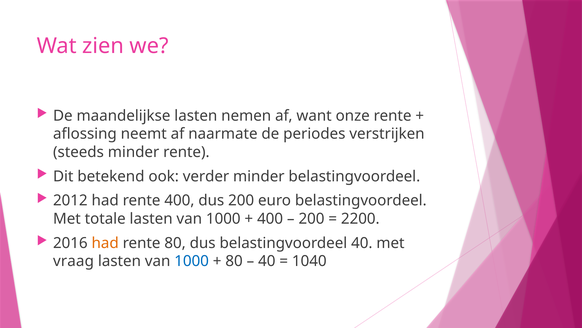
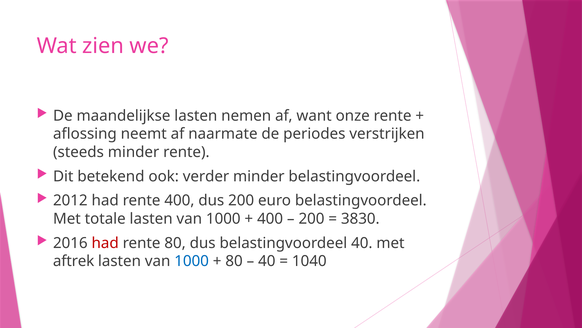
2200: 2200 -> 3830 (360, 218)
had colour: orange -> red (105, 243)
vraag: vraag -> aftrek (74, 261)
